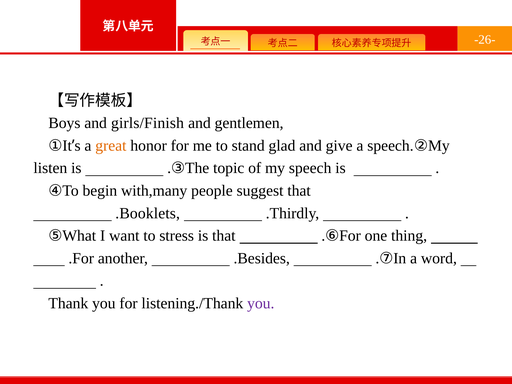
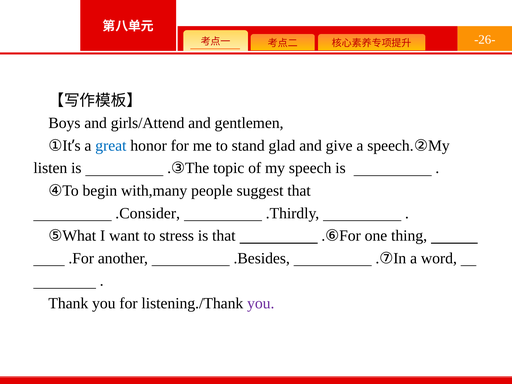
girls/Finish: girls/Finish -> girls/Attend (148, 123)
great colour: orange -> blue (111, 146)
.Booklets: .Booklets -> .Consider (148, 213)
